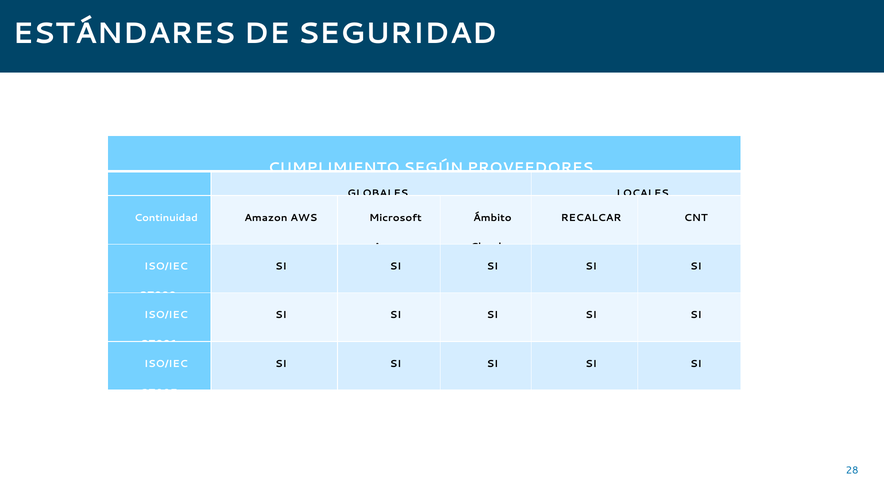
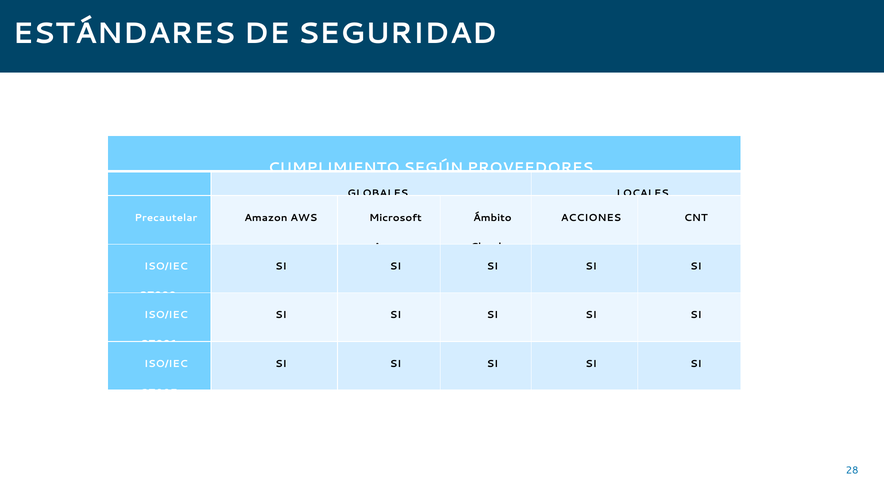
Continuidad: Continuidad -> Precautelar (166, 218)
RECALCAR: RECALCAR -> ACCIONES (591, 218)
